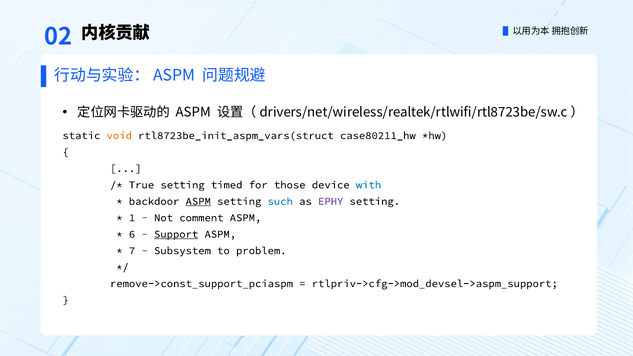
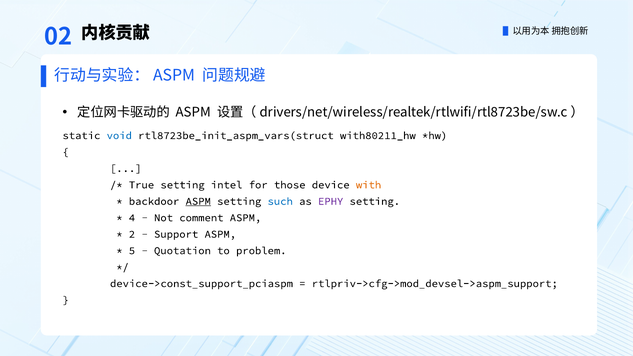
void colour: orange -> blue (119, 136)
case80211_hw: case80211_hw -> with80211_hw (378, 136)
timed: timed -> intel (227, 185)
with colour: blue -> orange (369, 185)
1: 1 -> 4 (132, 218)
6: 6 -> 2 (132, 234)
Support underline: present -> none (176, 234)
7: 7 -> 5 (132, 251)
Subsystem: Subsystem -> Quotation (182, 251)
remove->const_support_pciaspm: remove->const_support_pciaspm -> device->const_support_pciaspm (201, 284)
